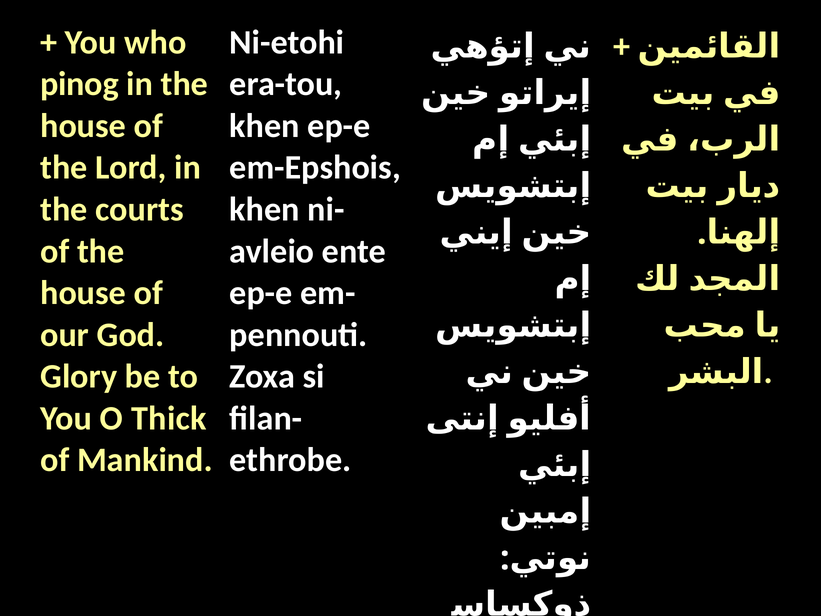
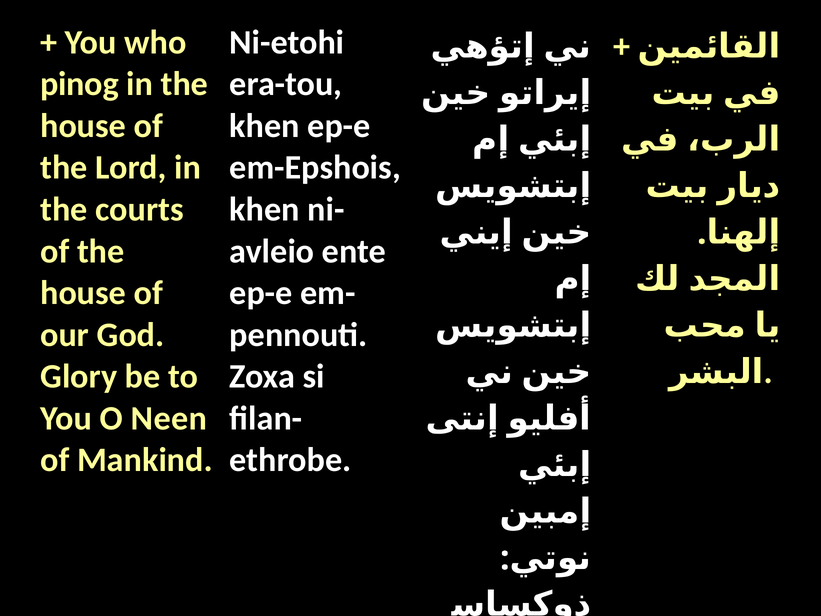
Thick: Thick -> Neen (169, 418)
